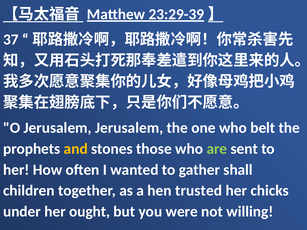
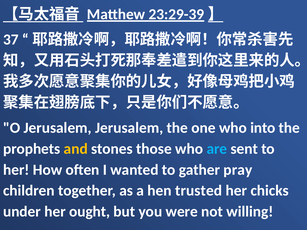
belt: belt -> into (263, 128)
are colour: light green -> light blue (217, 149)
shall: shall -> pray (238, 170)
